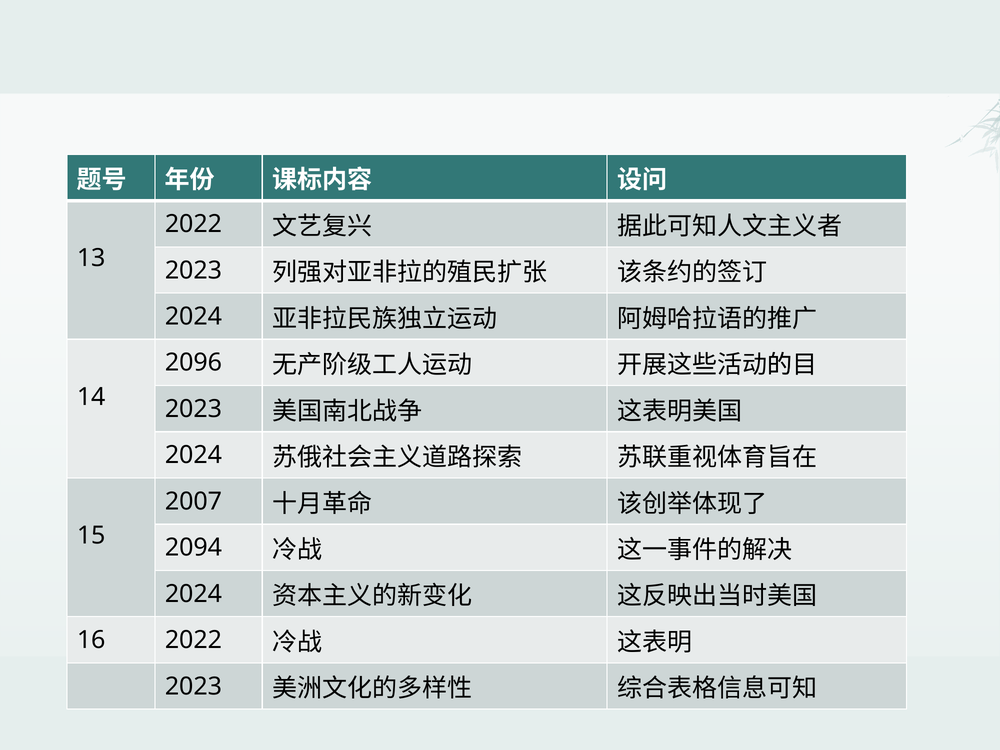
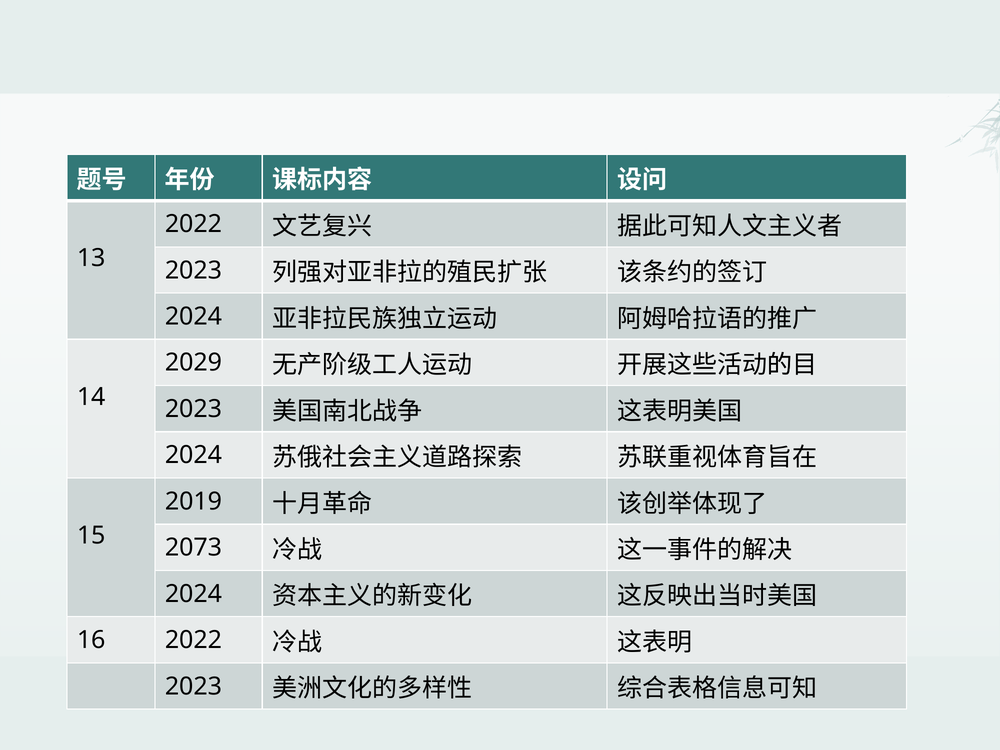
2096: 2096 -> 2029 (193, 363)
2007: 2007 -> 2019 (193, 501)
2094: 2094 -> 2073 (193, 548)
